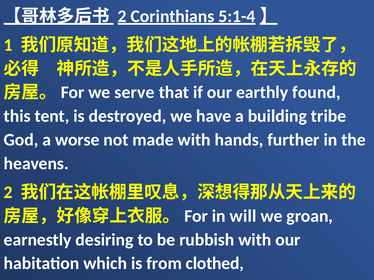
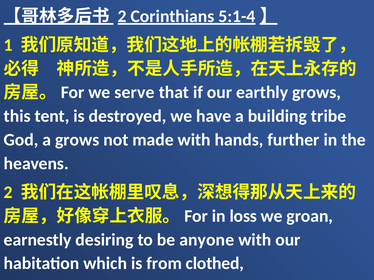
earthly found: found -> grows (317, 93)
a worse: worse -> grows (77, 140)
will: will -> loss (243, 216)
rubbish: rubbish -> anyone (207, 240)
